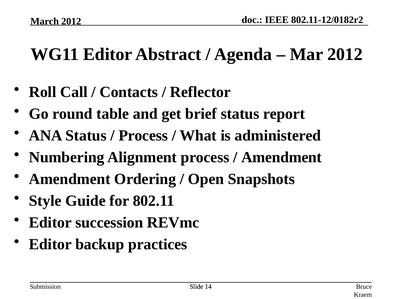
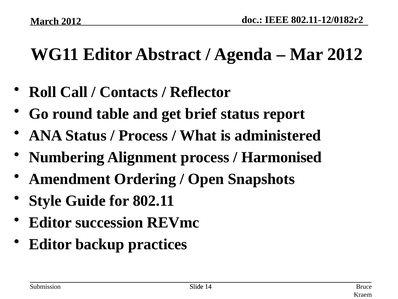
Amendment: Amendment -> Harmonised (282, 157)
